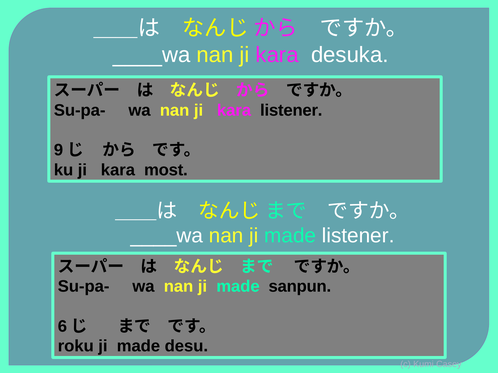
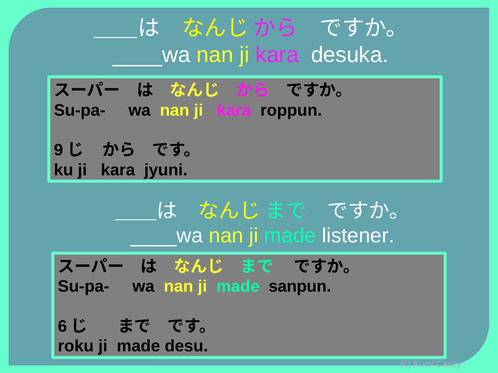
kara listener: listener -> roppun (291, 110)
most: most -> jyuni (166, 170)
